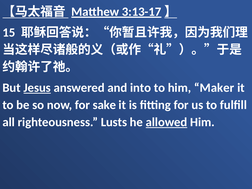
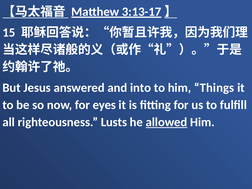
Jesus underline: present -> none (37, 88)
Maker: Maker -> Things (214, 88)
sake: sake -> eyes (104, 105)
